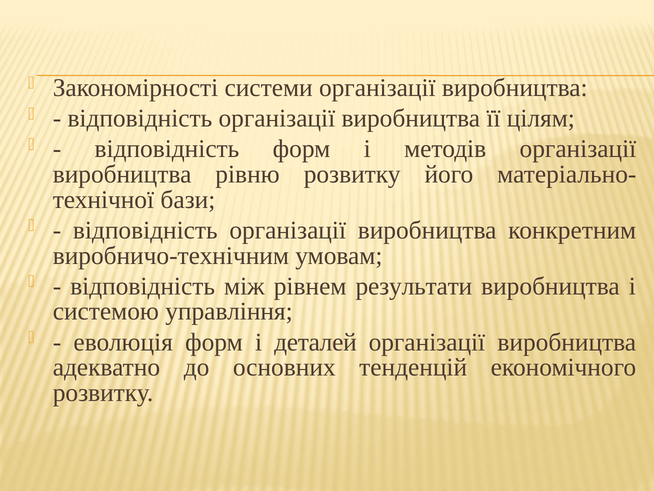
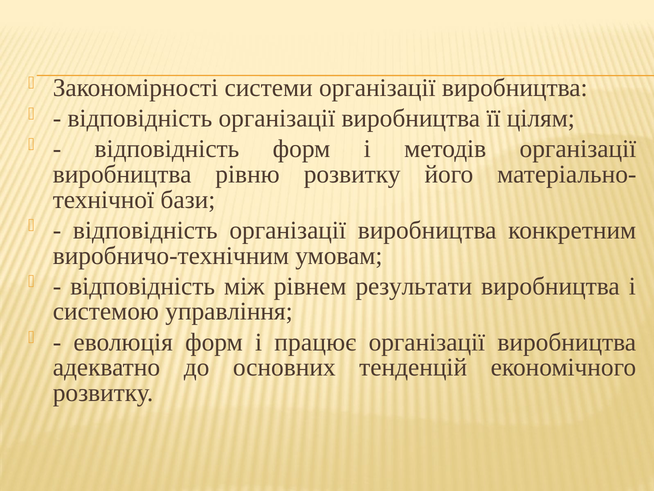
деталей: деталей -> працює (315, 342)
